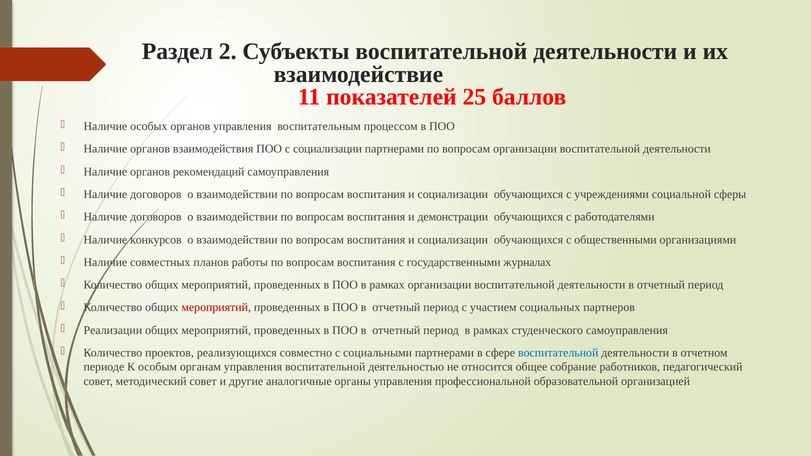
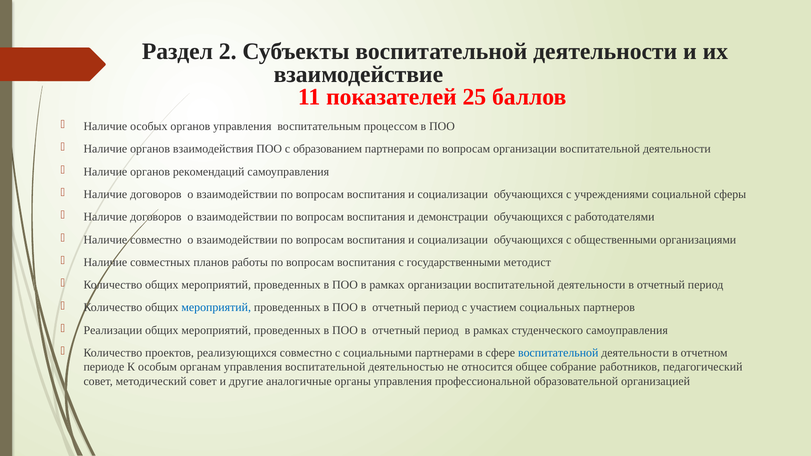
с социализации: социализации -> образованием (328, 149)
Наличие конкурсов: конкурсов -> совместно (156, 240)
журналах: журналах -> методист (527, 262)
мероприятий colour: red -> blue (216, 308)
